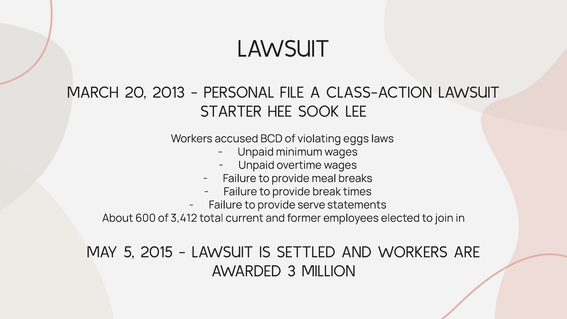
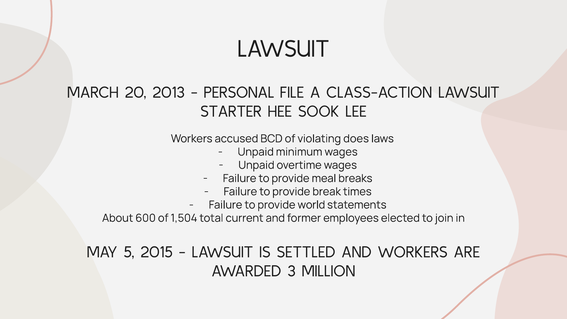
eggs: eggs -> does (356, 139)
serve: serve -> world (311, 205)
3,412: 3,412 -> 1,504 (184, 218)
